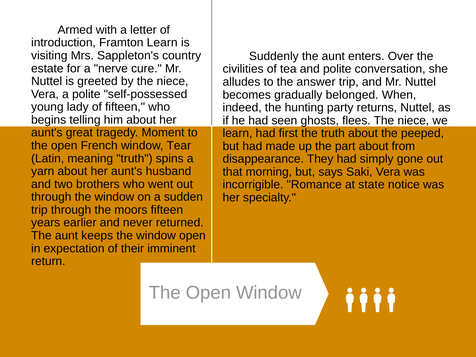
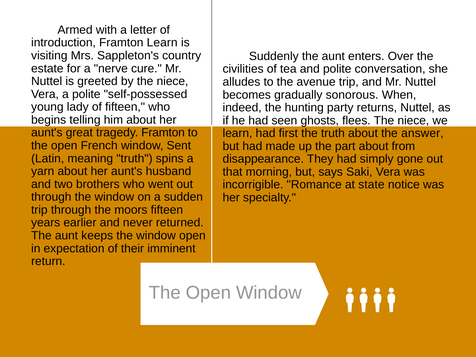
answer: answer -> avenue (316, 82)
belonged: belonged -> sonorous (352, 95)
tragedy Moment: Moment -> Framton (163, 133)
peeped: peeped -> answer (422, 133)
Tear: Tear -> Sent (179, 146)
